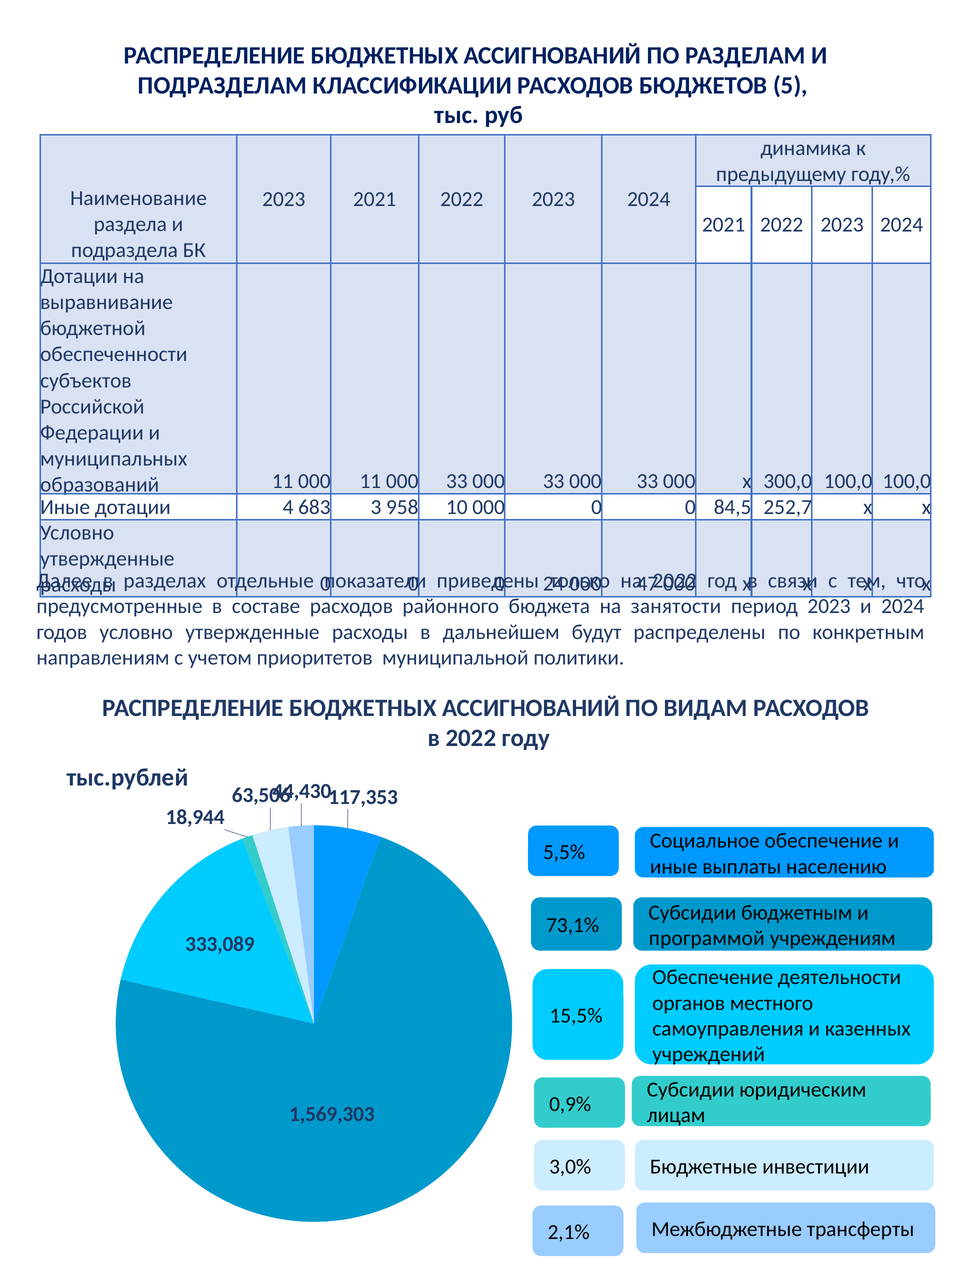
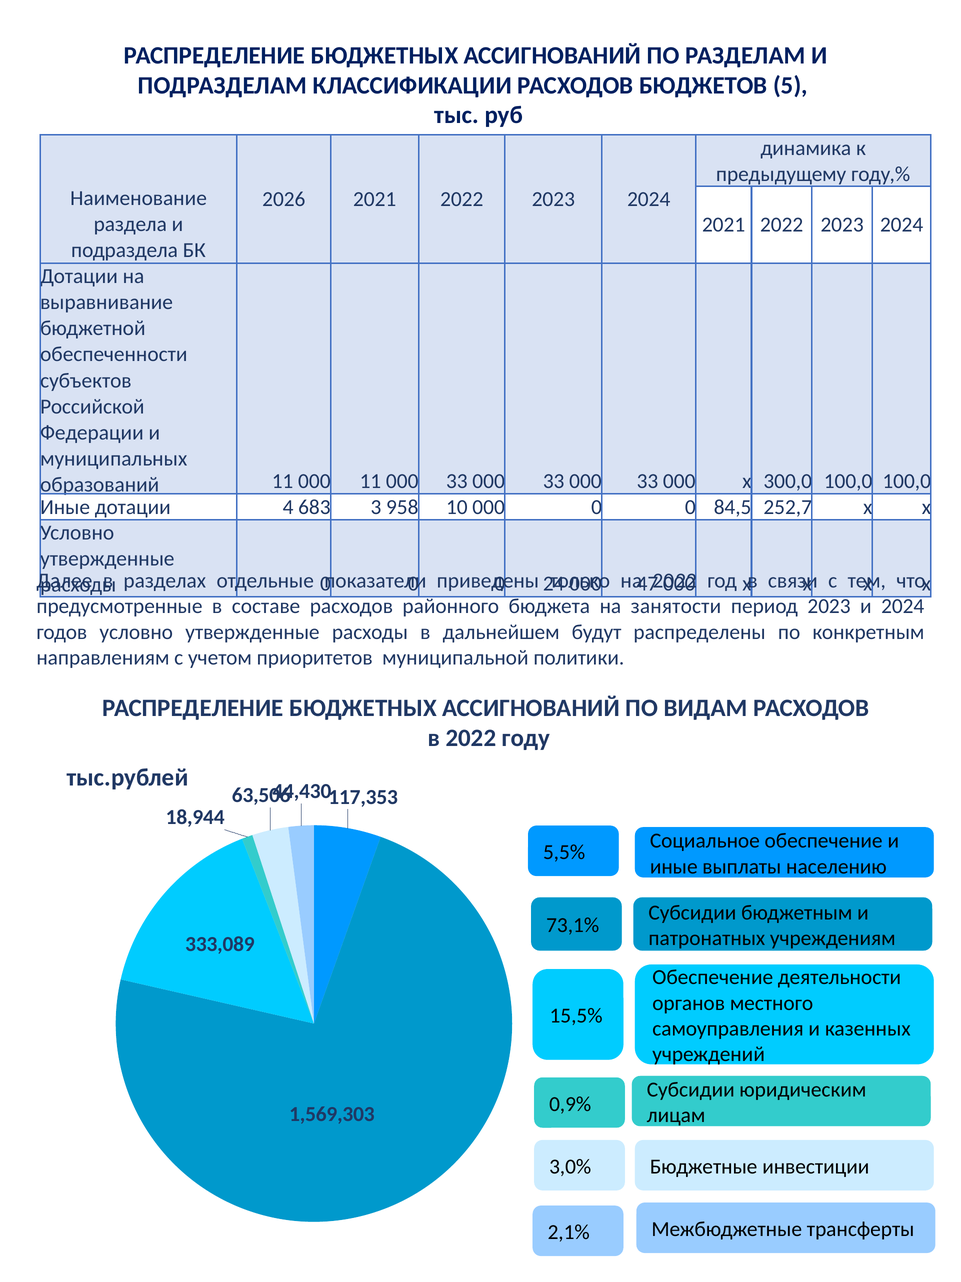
2023: 2023 -> 2026 (284, 199)
программой: программой -> патронатных (707, 938)
